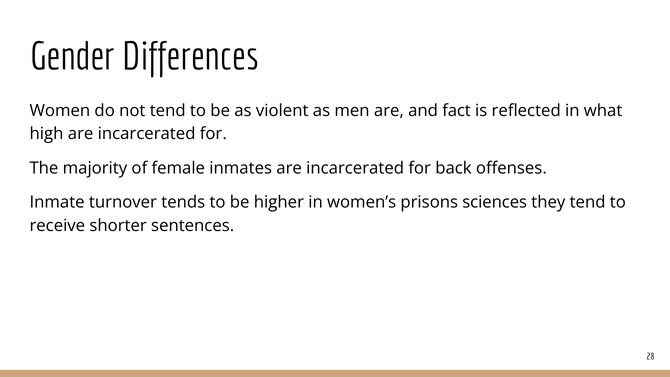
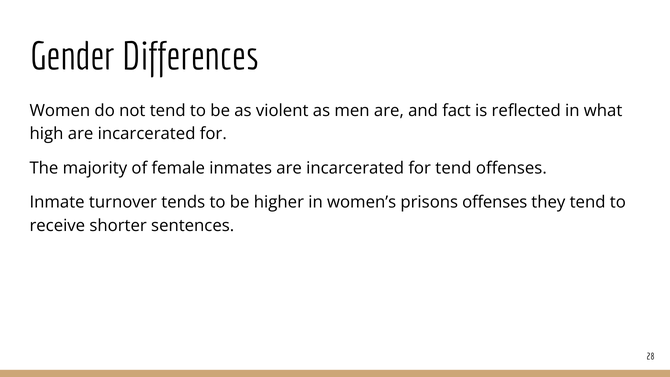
for back: back -> tend (453, 168)
prisons sciences: sciences -> offenses (495, 202)
